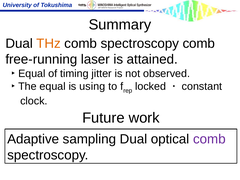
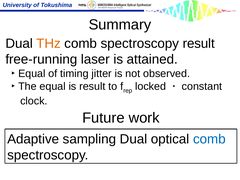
spectroscopy comb: comb -> result (199, 43)
is using: using -> result (92, 86)
comb colour: purple -> blue (209, 139)
